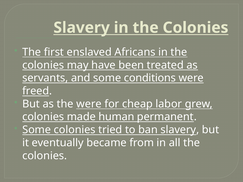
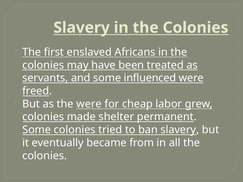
conditions: conditions -> influenced (150, 78)
human: human -> shelter (116, 117)
